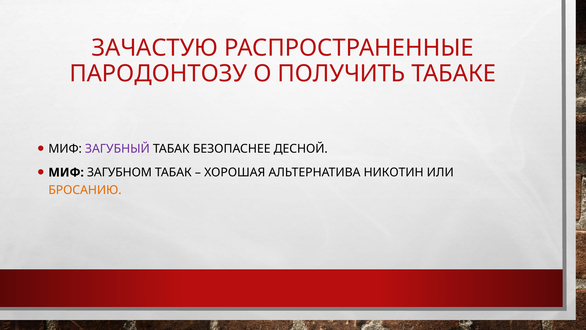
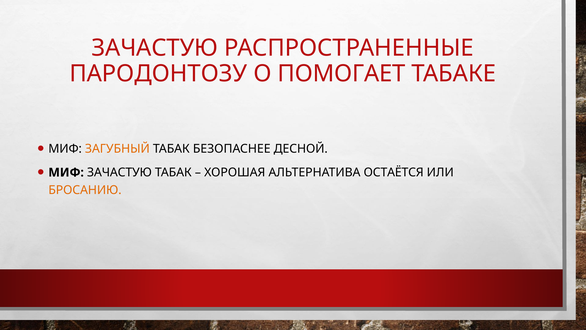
ПОЛУЧИТЬ: ПОЛУЧИТЬ -> ПОМОГАЕТ (342, 74)
ЗАГУБНЫЙ colour: purple -> orange (117, 149)
МИФ ЗАГУБНОМ: ЗАГУБНОМ -> ЗАЧАСТУЮ (119, 172)
НИКОТИН: НИКОТИН -> ОСТАЁТСЯ (394, 172)
